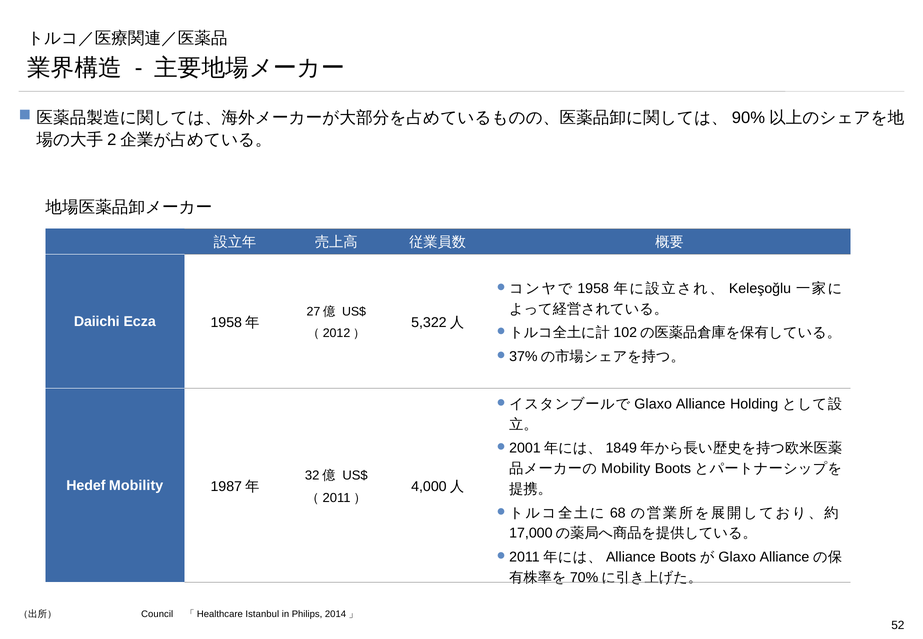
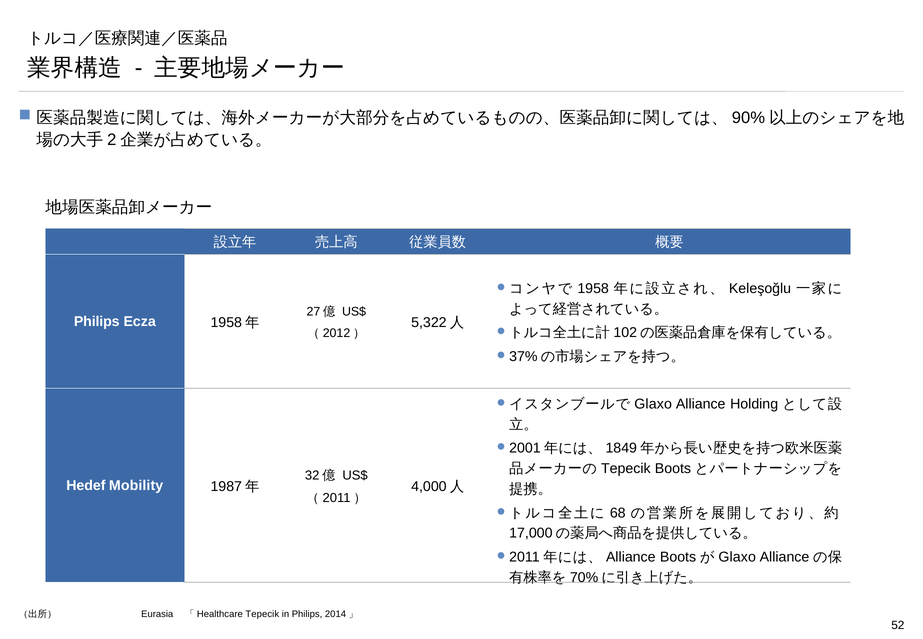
Daiichi: Daiichi -> Philips (97, 322)
Mobility: Mobility -> Tepecik (626, 469)
Council: Council -> Eurasia (157, 614)
「Healthcare Istanbul: Istanbul -> Tepecik (262, 614)
